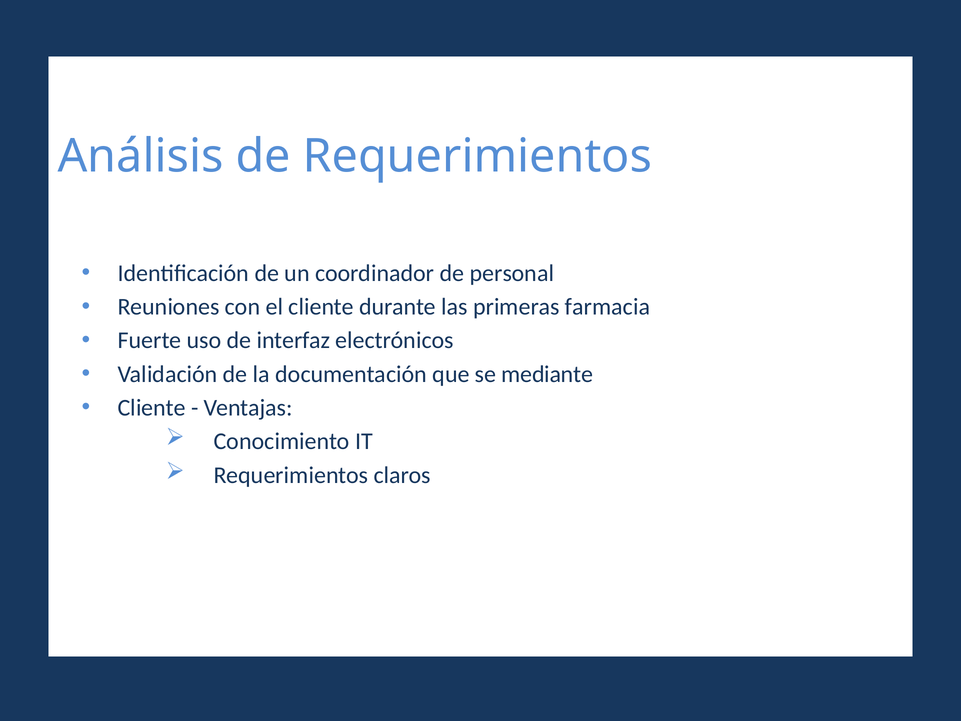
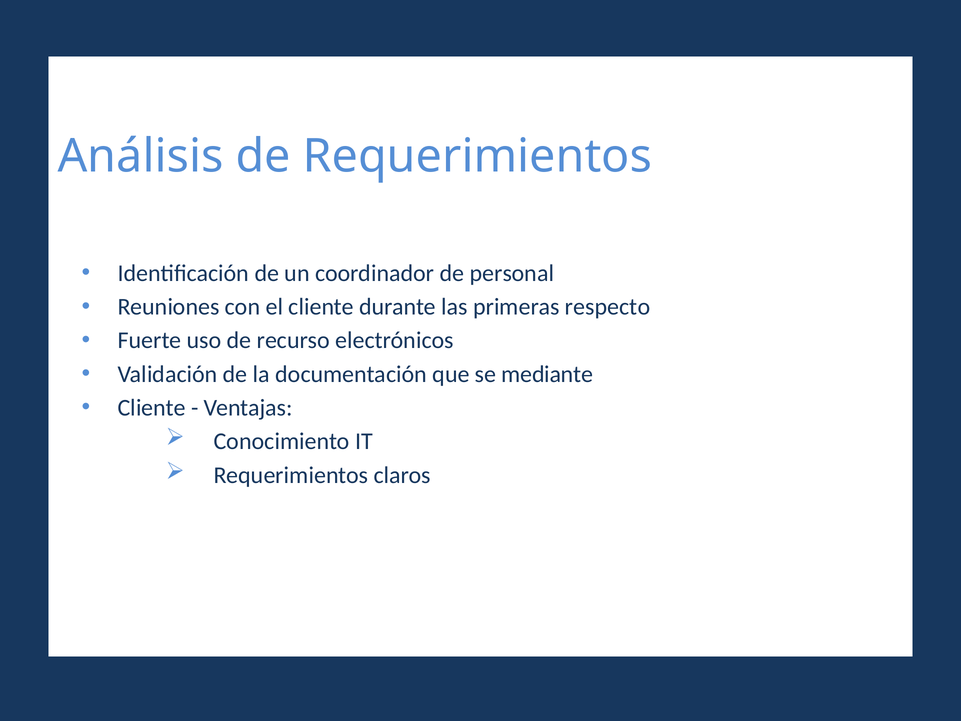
farmacia: farmacia -> respecto (607, 307)
interfaz: interfaz -> recurso (293, 340)
